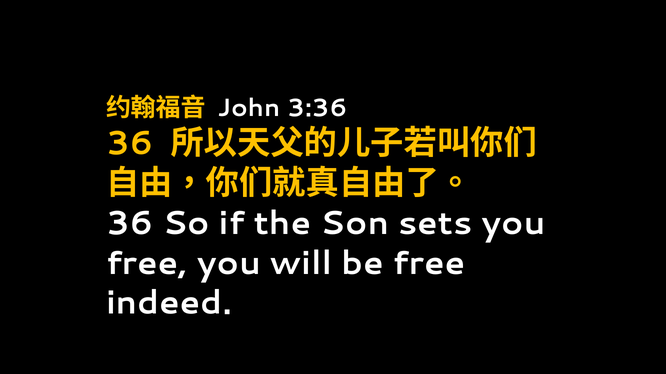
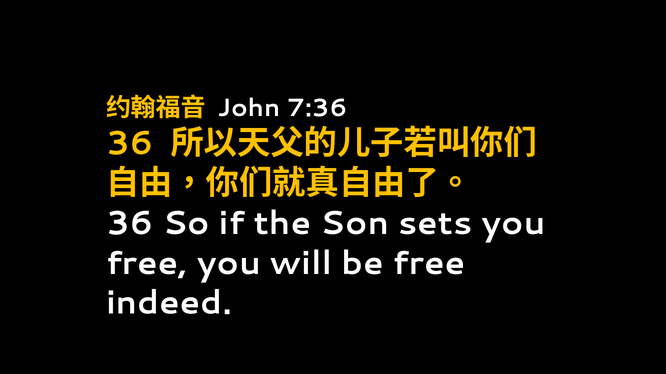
3:36: 3:36 -> 7:36 (317, 108)
